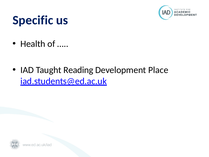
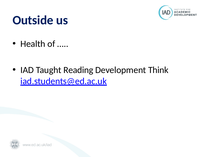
Specific: Specific -> Outside (33, 20)
Place: Place -> Think (158, 70)
